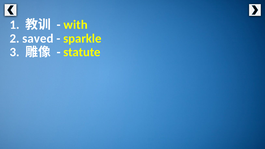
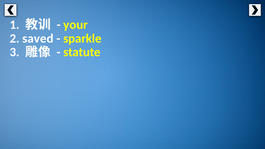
with: with -> your (76, 25)
